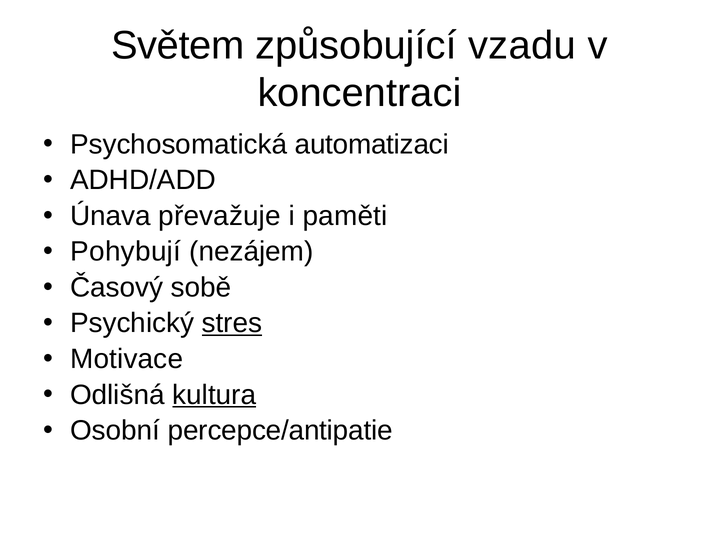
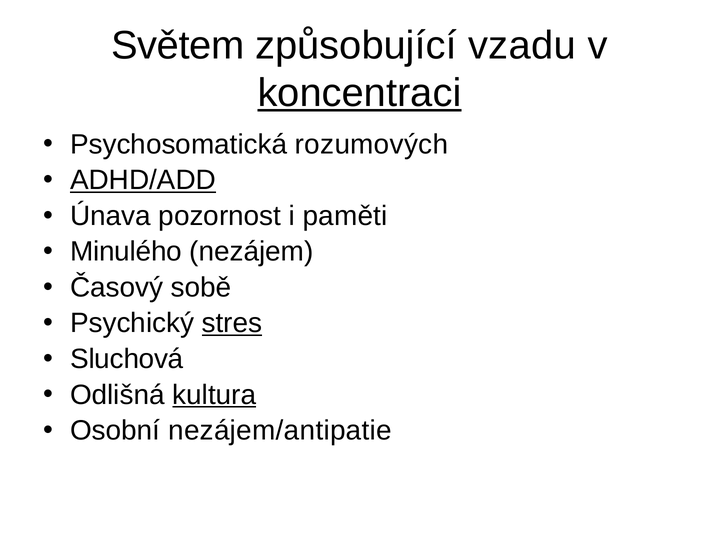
koncentraci underline: none -> present (359, 93)
automatizaci: automatizaci -> rozumových (372, 144)
ADHD/ADD underline: none -> present (143, 180)
převažuje: převažuje -> pozornost (220, 216)
Pohybují: Pohybují -> Minulého (126, 252)
Motivace: Motivace -> Sluchová (127, 359)
percepce/antipatie: percepce/antipatie -> nezájem/antipatie (280, 431)
